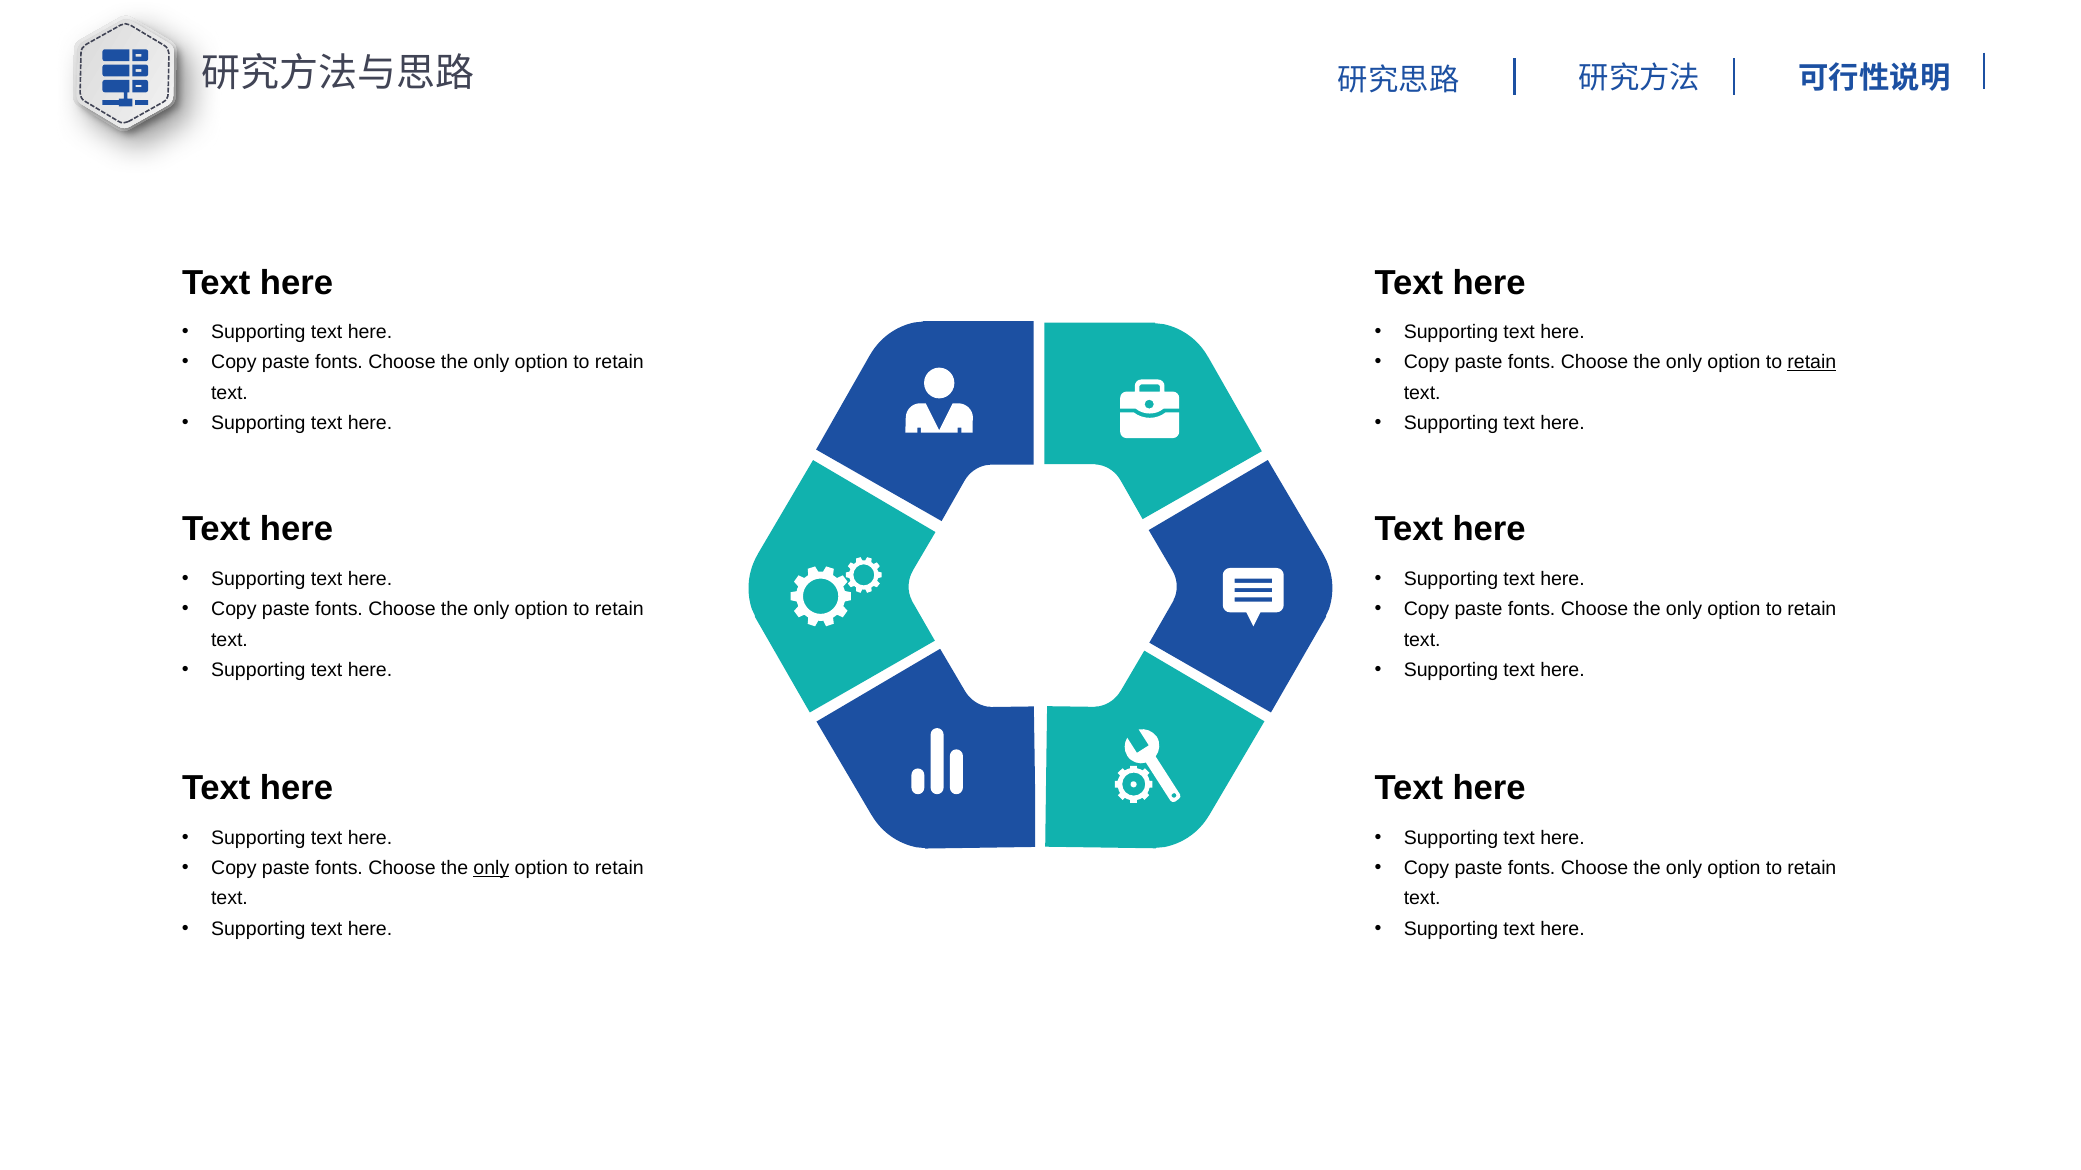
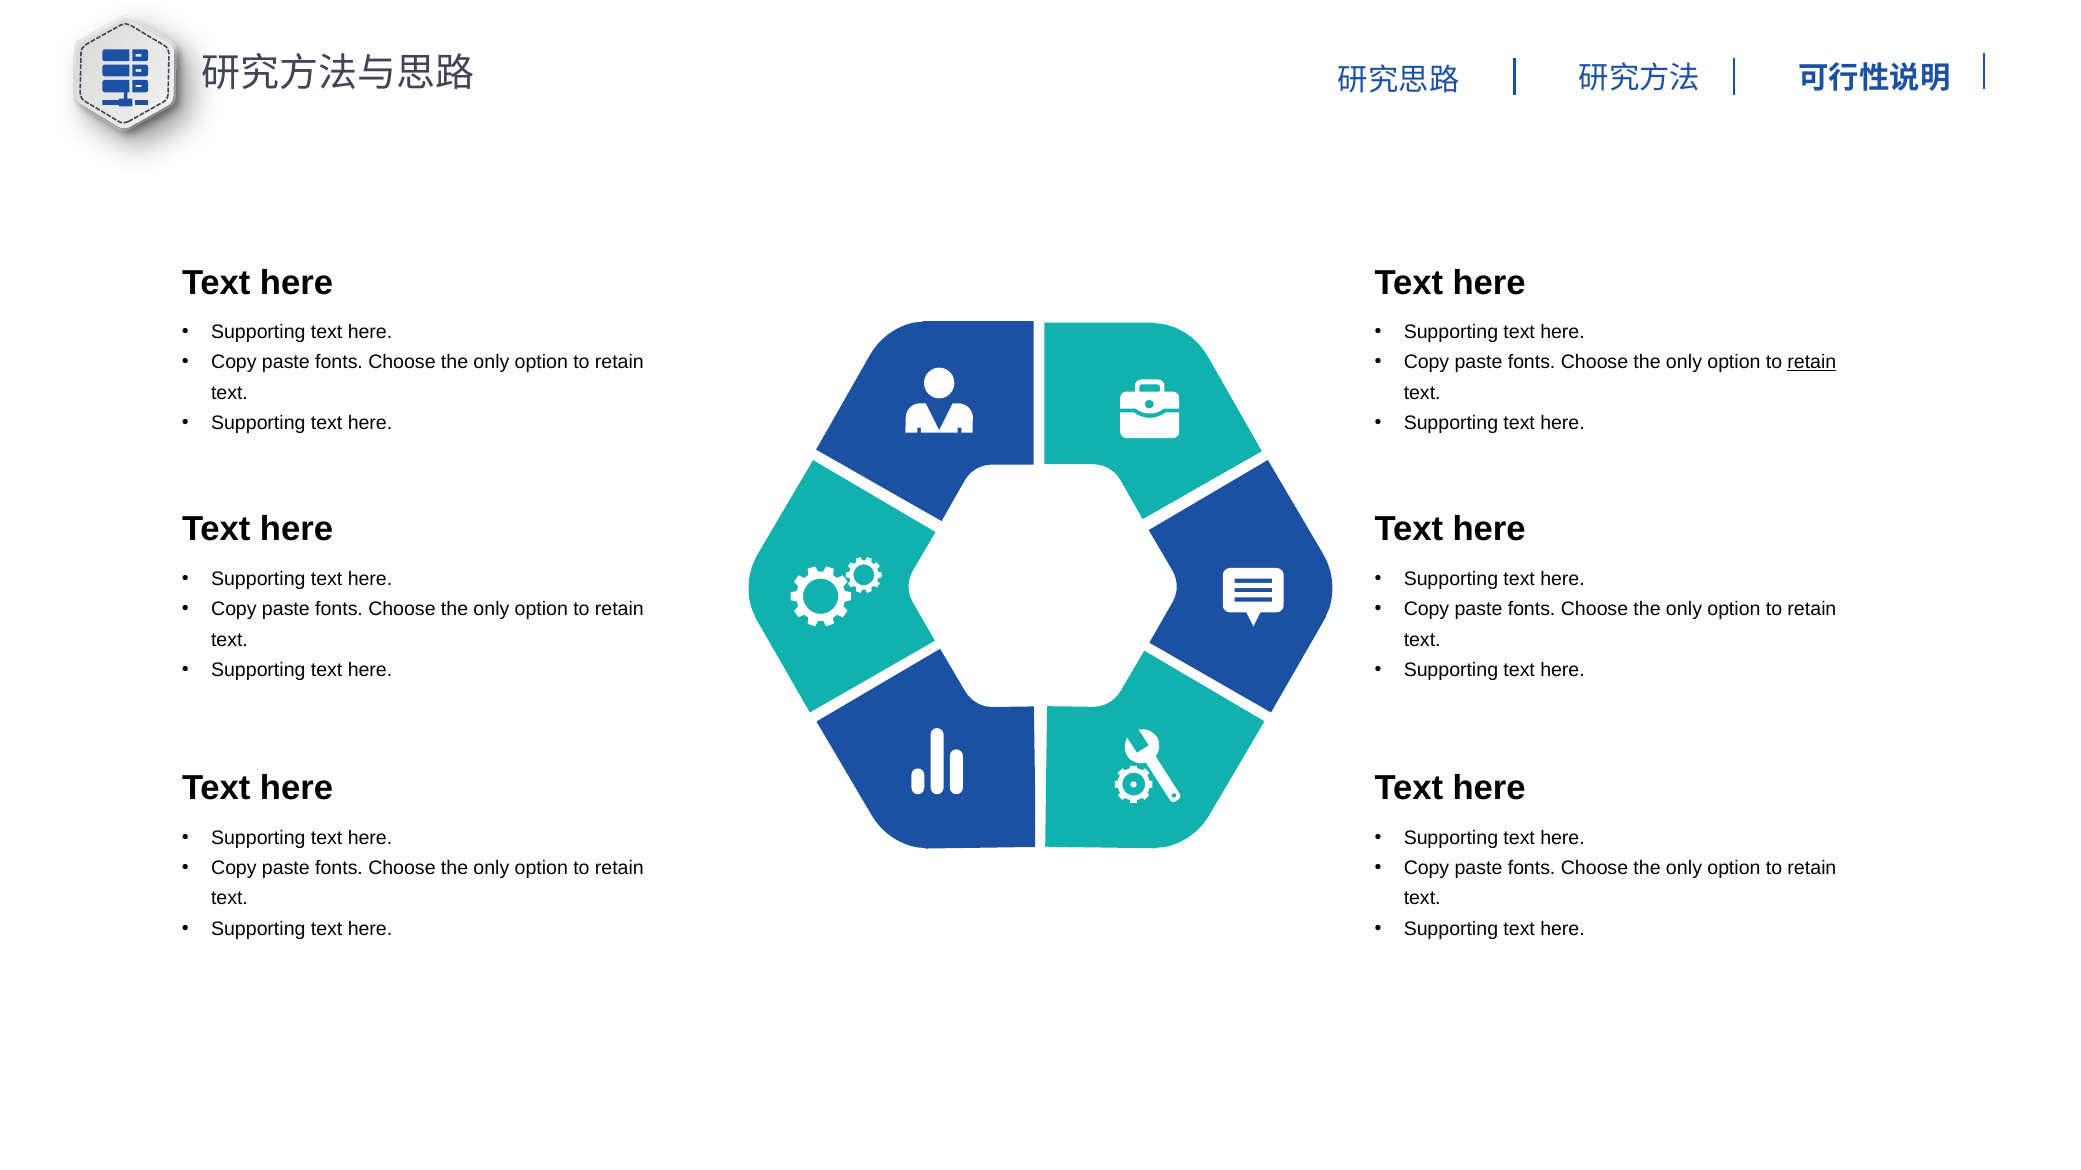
only underline: present -> none (491, 868)
